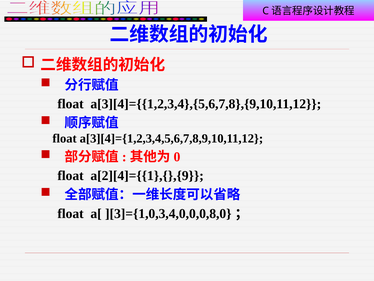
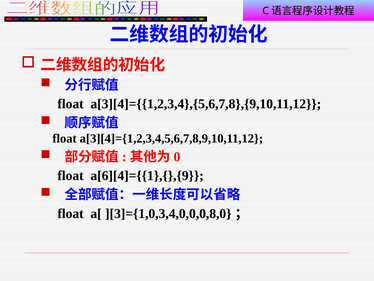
a[2][4]={{1},{},{9: a[2][4]={{1},{},{9 -> a[6][4]={{1},{},{9 (147, 175)
